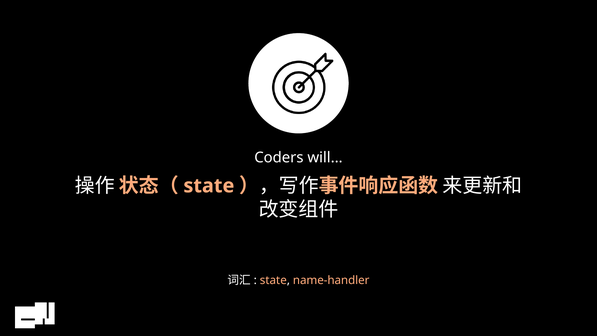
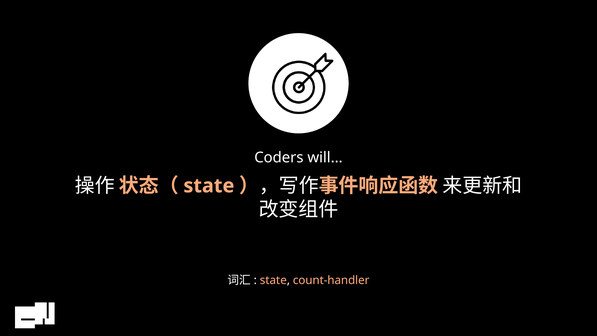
name-handler: name-handler -> count-handler (331, 280)
